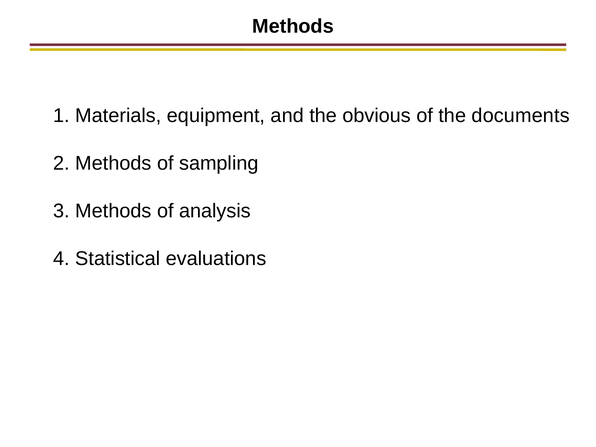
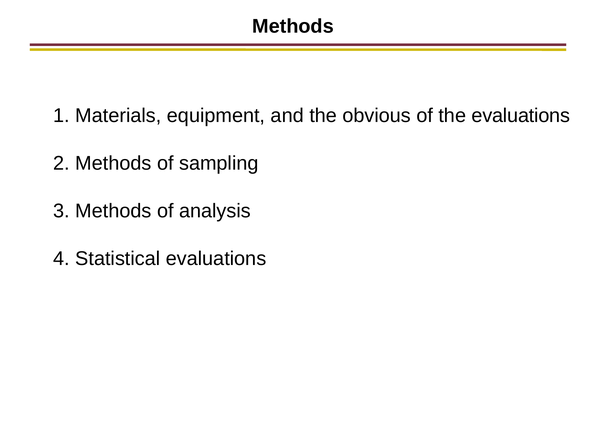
the documents: documents -> evaluations (521, 116)
